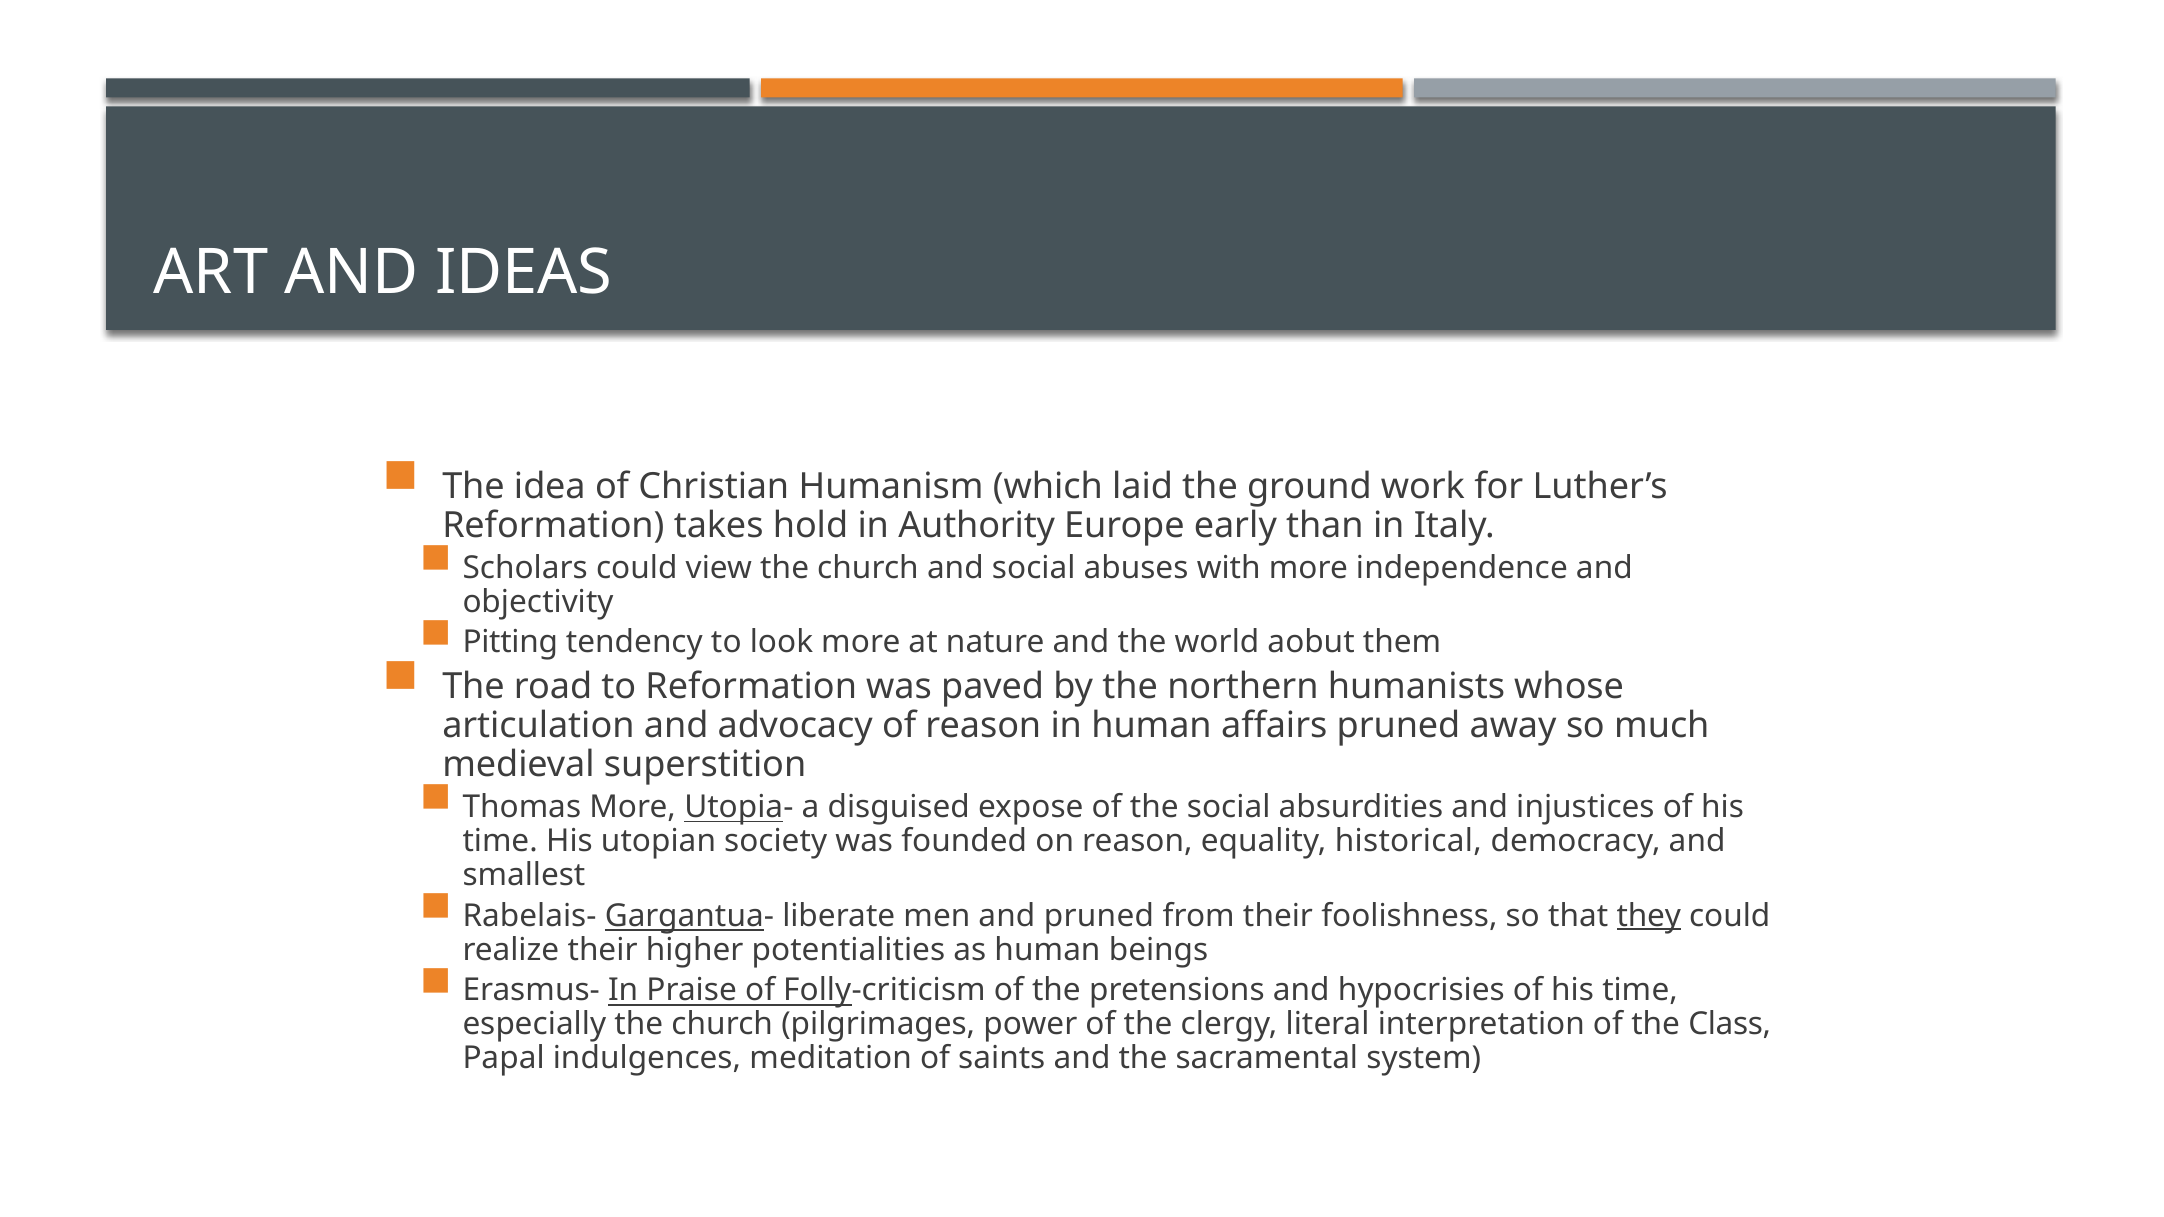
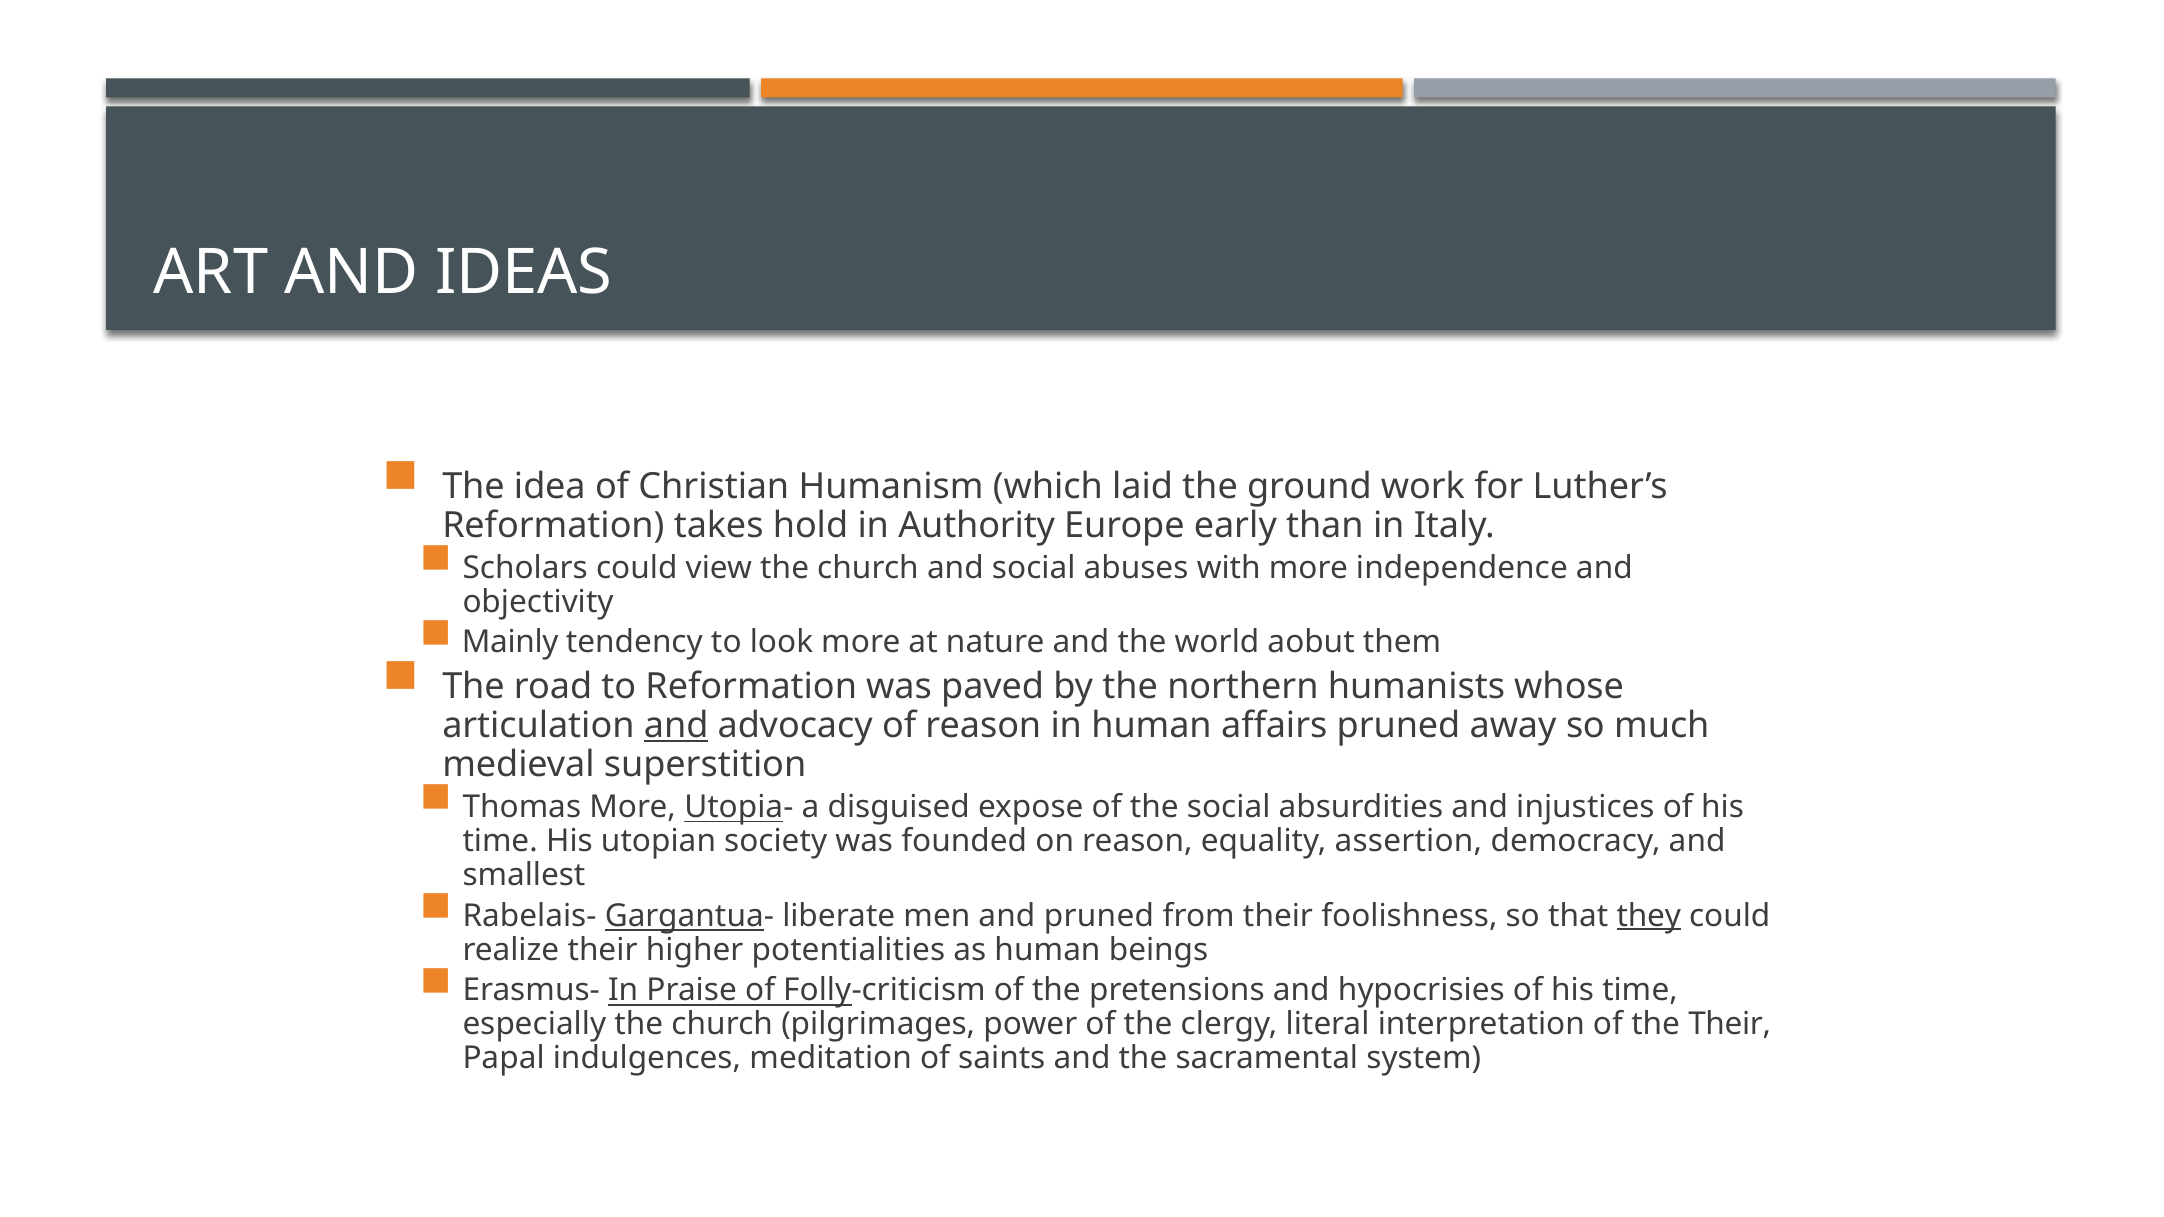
Pitting: Pitting -> Mainly (510, 642)
and underline: none -> present (676, 726)
historical: historical -> assertion (1408, 841)
the Class: Class -> Their (1730, 1025)
